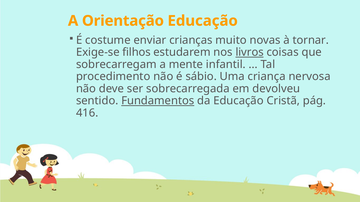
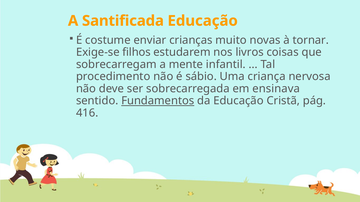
Orientação: Orientação -> Santificada (123, 21)
livros underline: present -> none (250, 52)
devolveu: devolveu -> ensinava (276, 89)
